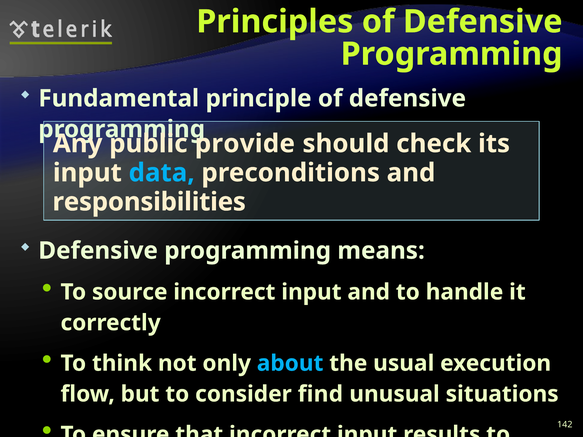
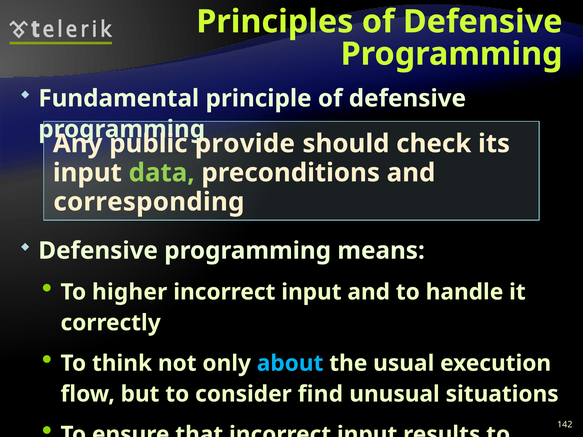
data colour: light blue -> light green (162, 173)
responsibilities: responsibilities -> corresponding (149, 202)
source: source -> higher (130, 292)
